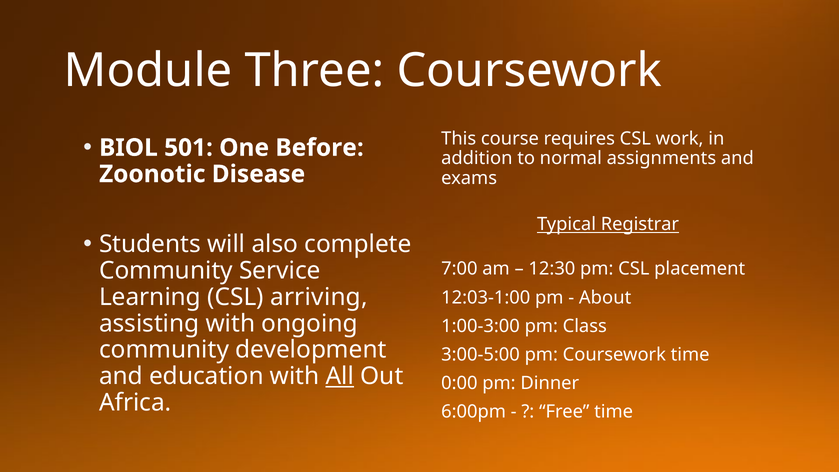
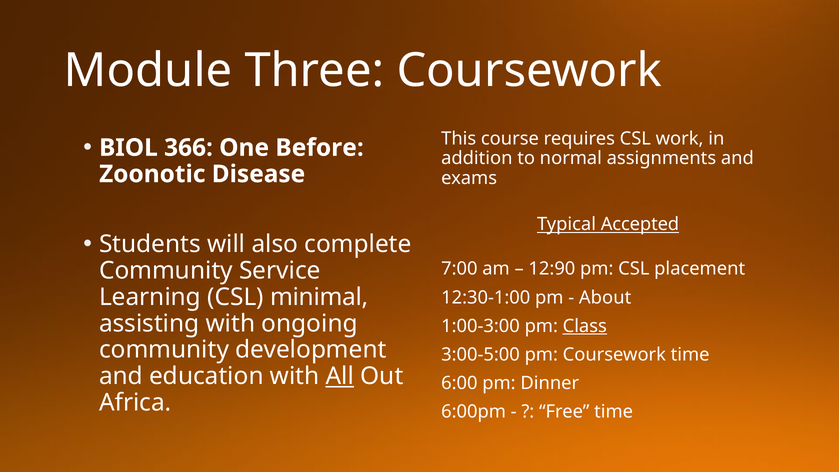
501: 501 -> 366 (189, 148)
Registrar: Registrar -> Accepted (640, 224)
12:30: 12:30 -> 12:90 (552, 269)
arriving: arriving -> minimal (319, 297)
12:03-1:00: 12:03-1:00 -> 12:30-1:00 (486, 297)
Class underline: none -> present (585, 326)
0:00: 0:00 -> 6:00 (459, 383)
